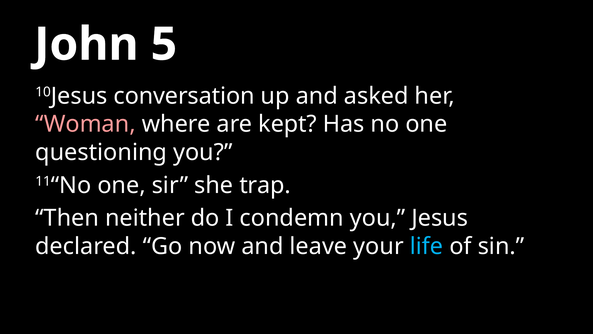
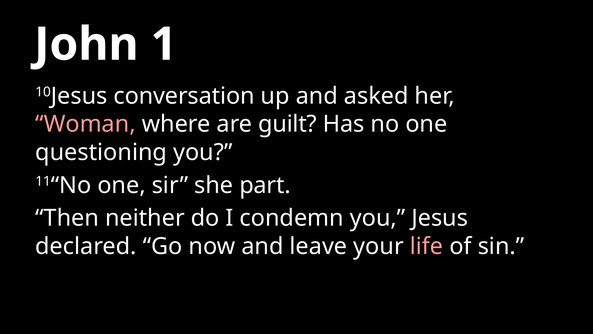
5: 5 -> 1 (164, 44)
kept: kept -> guilt (288, 124)
trap: trap -> part (265, 185)
life colour: light blue -> pink (427, 246)
